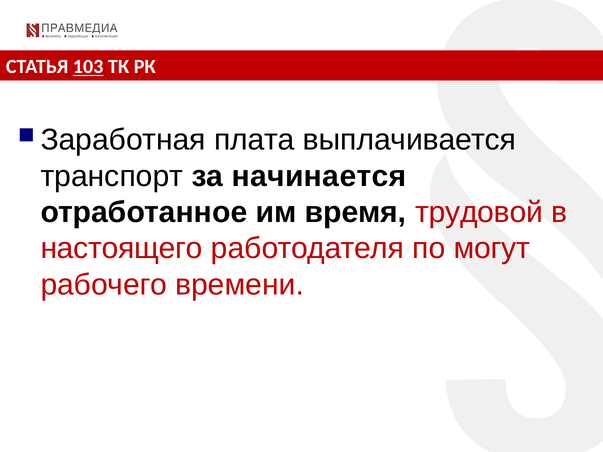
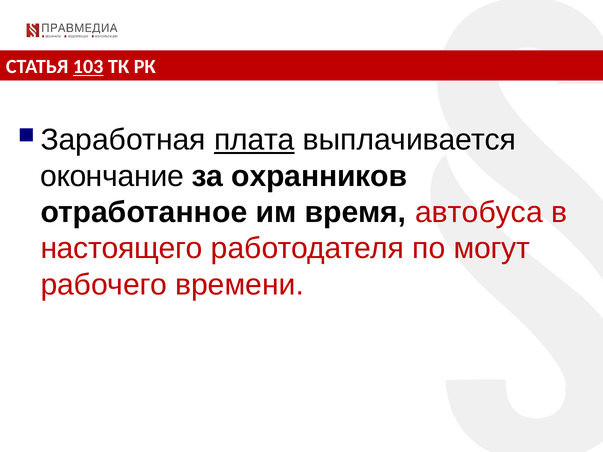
плата underline: none -> present (254, 140)
транспорт: транспорт -> окончание (112, 176)
начинается: начинается -> охранников (319, 176)
трудовой: трудовой -> автобуса (479, 212)
